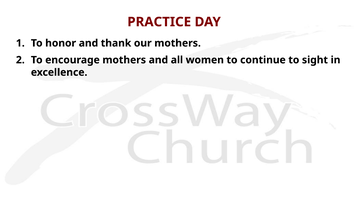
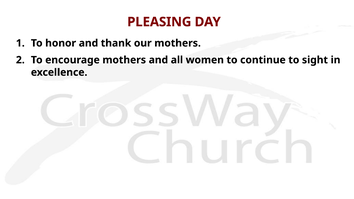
PRACTICE: PRACTICE -> PLEASING (159, 22)
